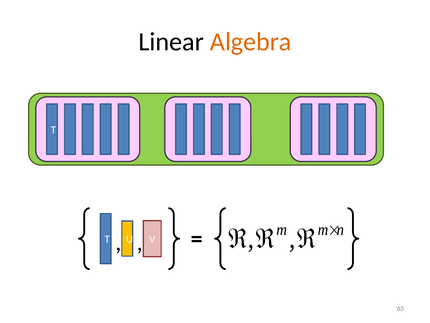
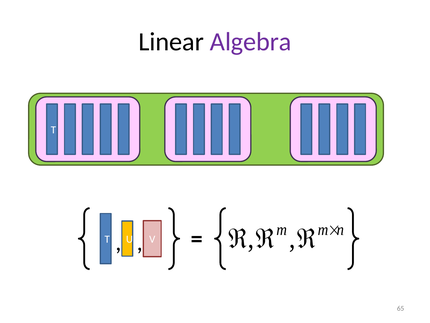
Algebra colour: orange -> purple (251, 42)
